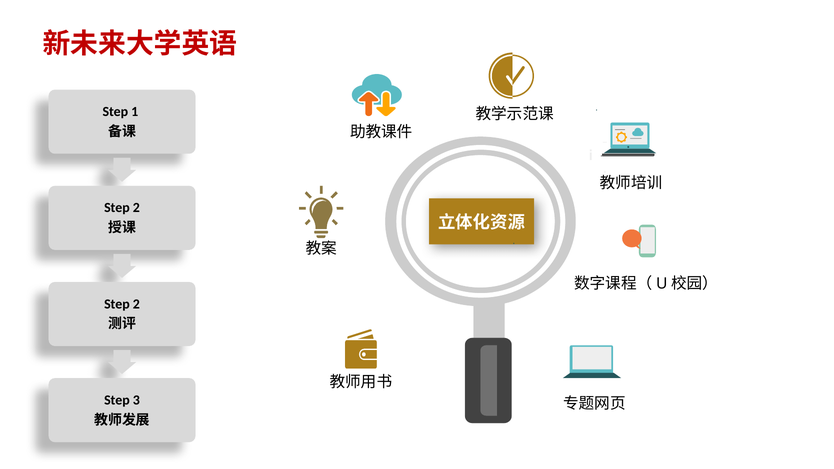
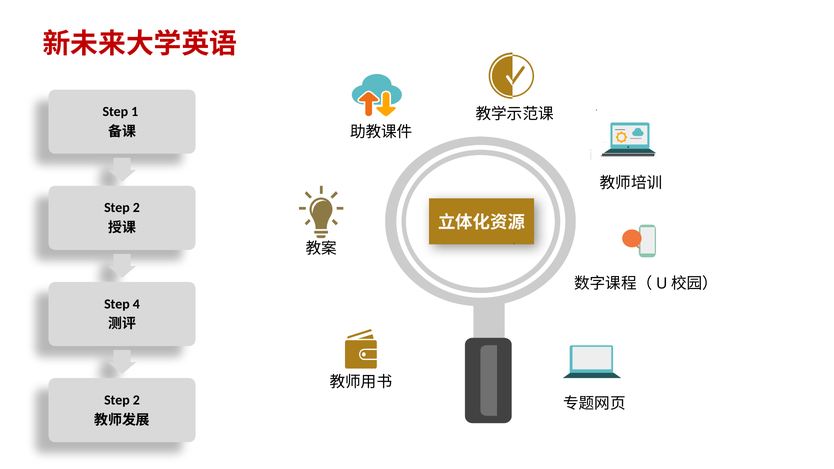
2: 2 -> 4 (136, 304)
3: 3 -> 2 (136, 400)
